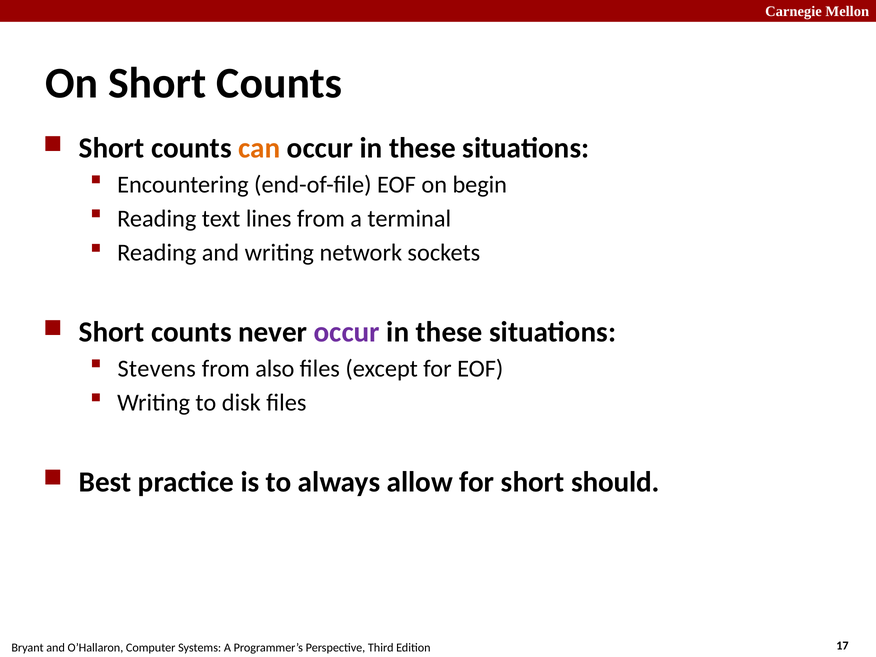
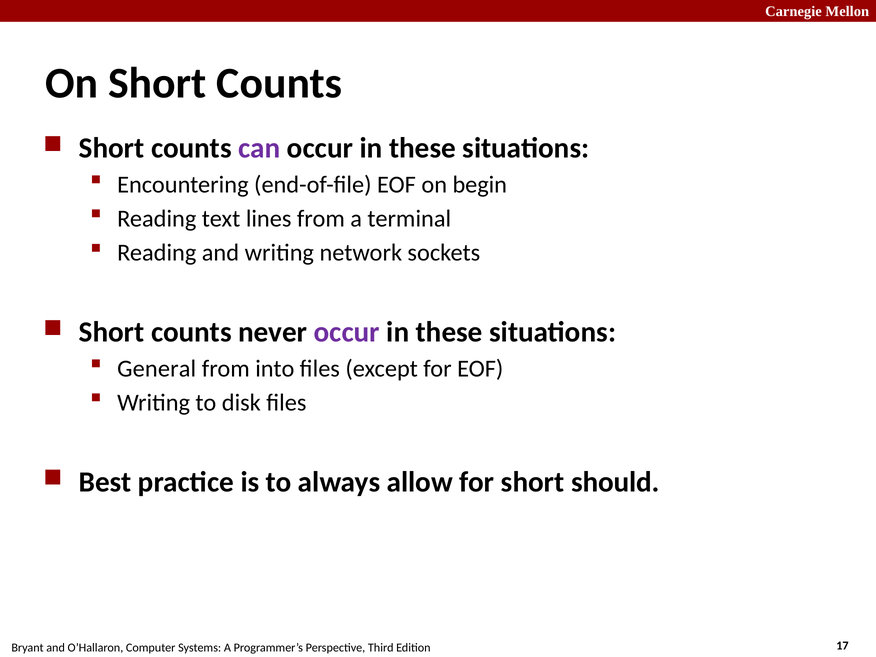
can colour: orange -> purple (259, 148)
Stevens: Stevens -> General (157, 369)
also: also -> into (275, 369)
